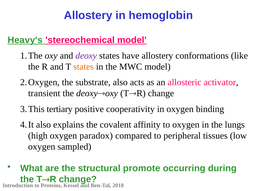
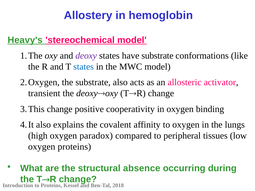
have allostery: allostery -> substrate (157, 56)
states colour: orange -> blue (84, 67)
tertiary: tertiary -> change (60, 109)
oxygen sampled: sampled -> proteins (74, 147)
promote: promote -> absence (142, 169)
